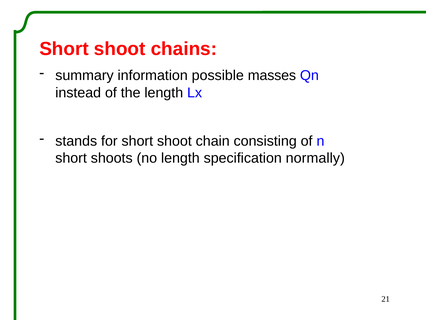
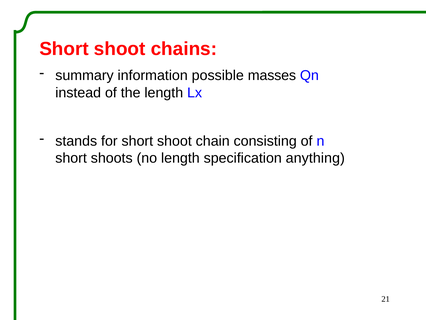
normally: normally -> anything (315, 158)
